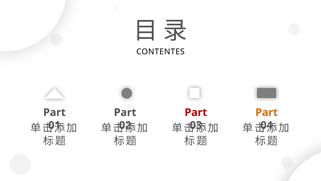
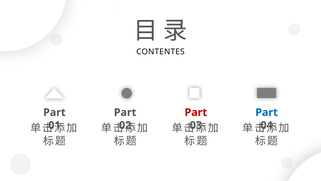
Part colour: orange -> blue (267, 112)
